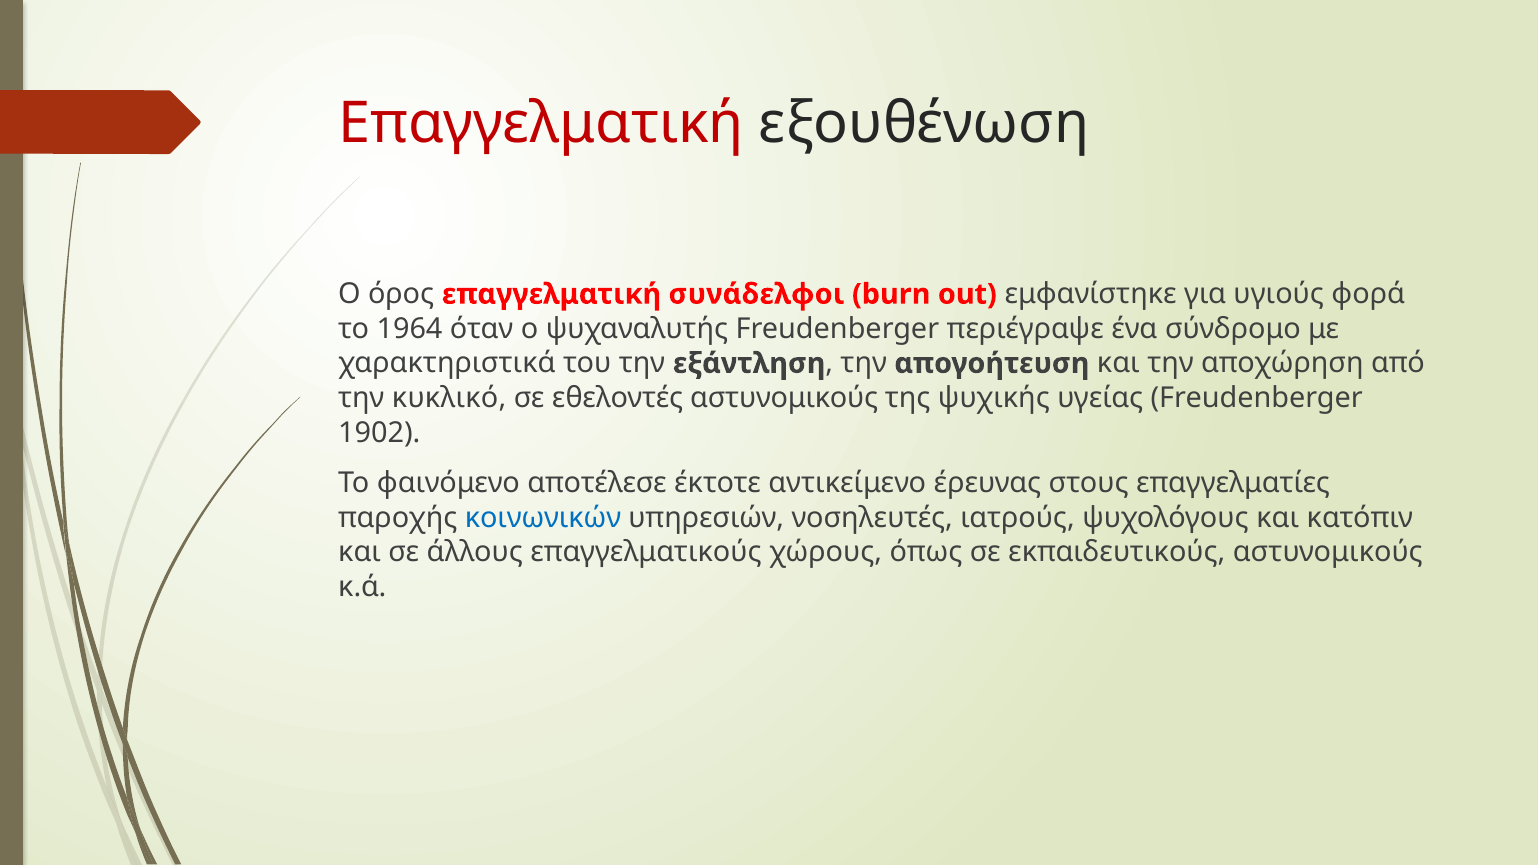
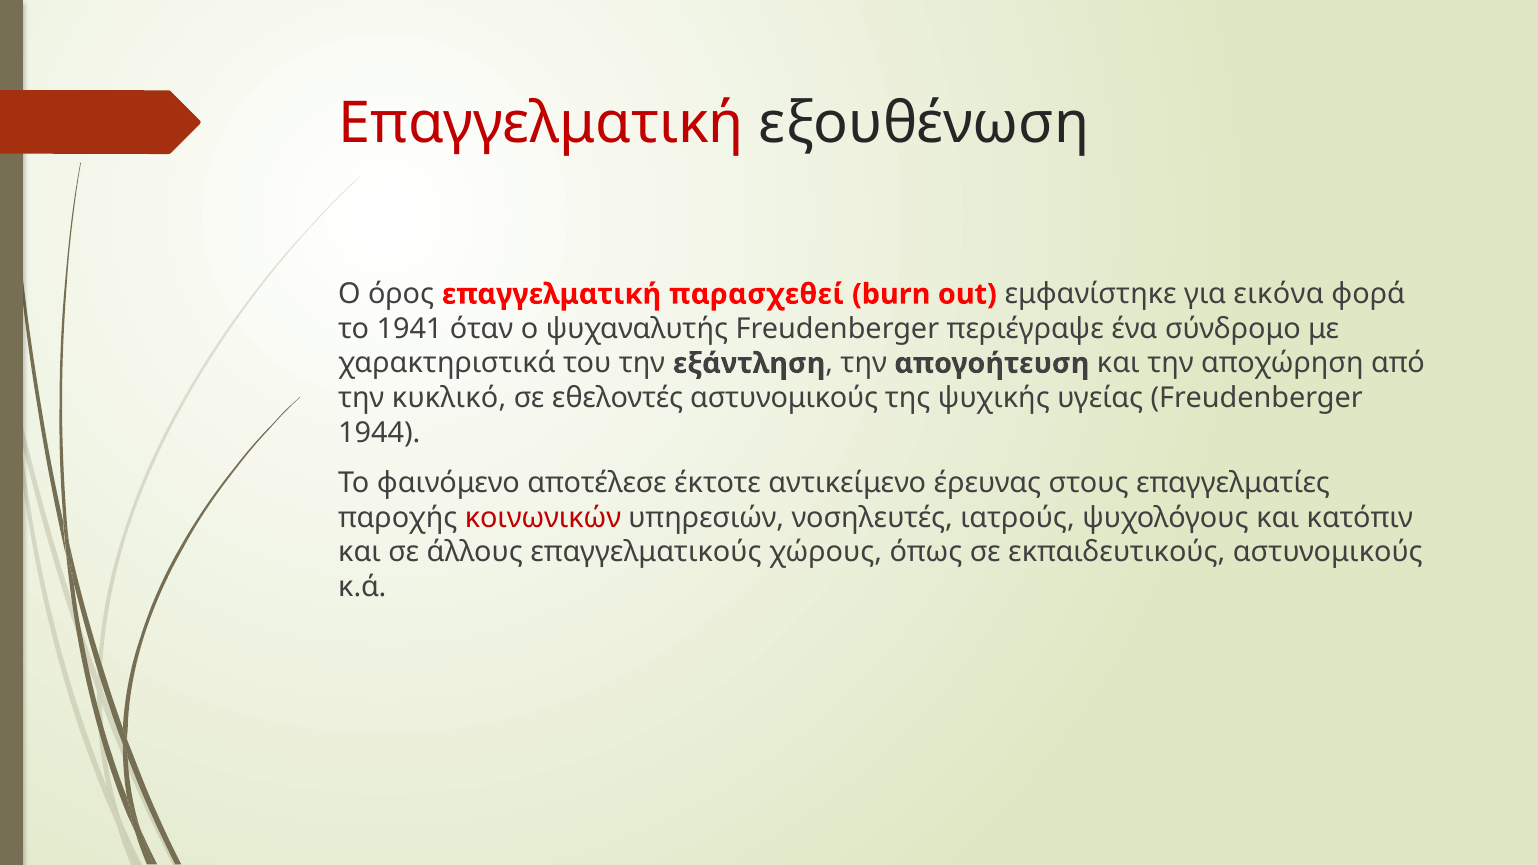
συνάδελφοι: συνάδελφοι -> παρασχεθεί (756, 294)
υγιούς: υγιούς -> εικόνα (1279, 294)
1964: 1964 -> 1941 (410, 329)
1902: 1902 -> 1944 (379, 433)
κοινωνικών colour: blue -> red (543, 518)
